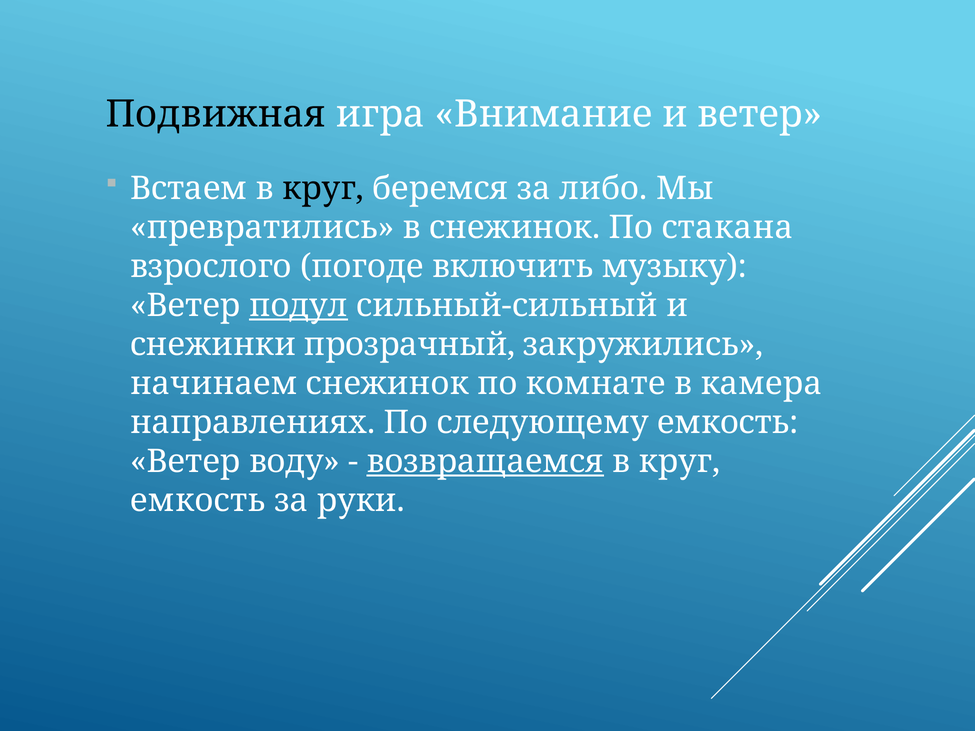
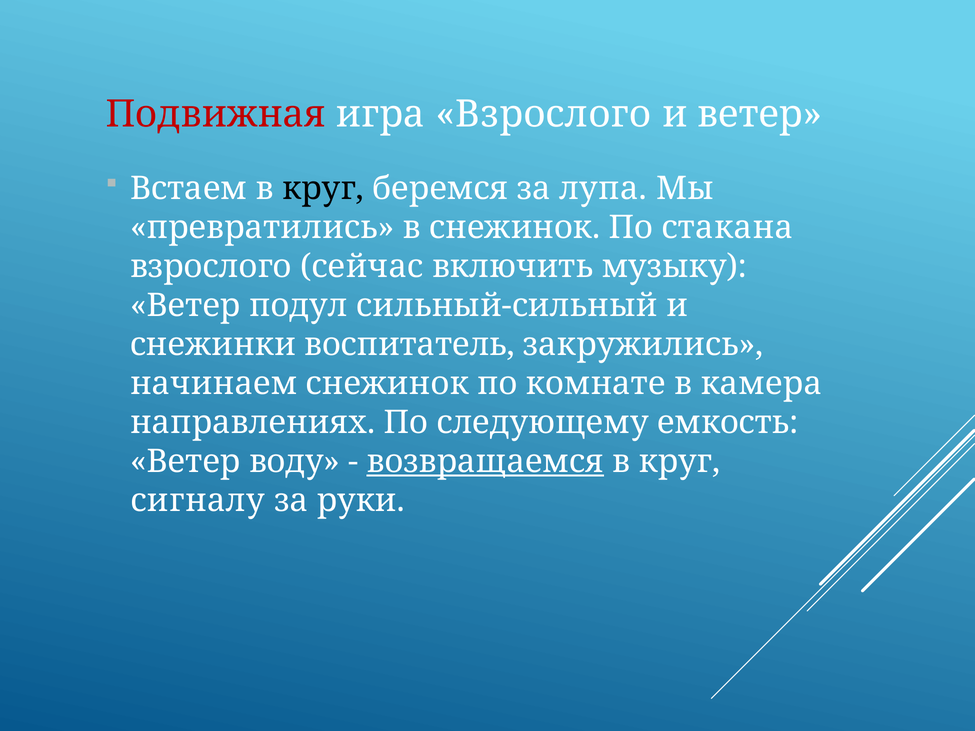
Подвижная colour: black -> red (216, 114)
игра Внимание: Внимание -> Взрослого (543, 114)
либо: либо -> лупа (603, 189)
погоде: погоде -> сейчас (362, 267)
подул underline: present -> none (299, 306)
прозрачный: прозрачный -> воспитатель (410, 345)
емкость: емкость -> сигналу (198, 501)
